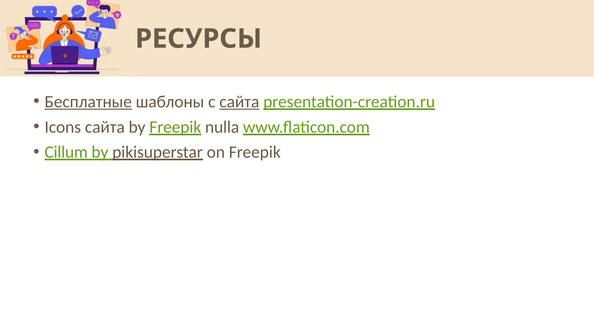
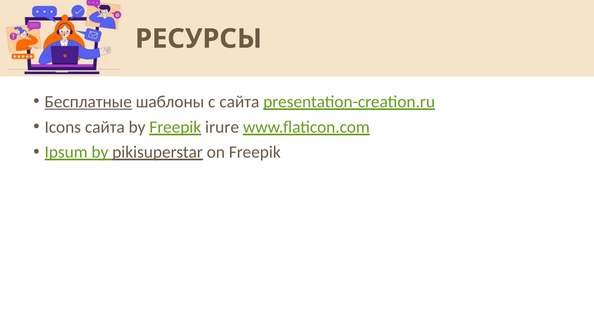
сайта underline: present -> none (239, 102)
nulla: nulla -> irure (222, 127)
Cillum: Cillum -> Ipsum (66, 152)
